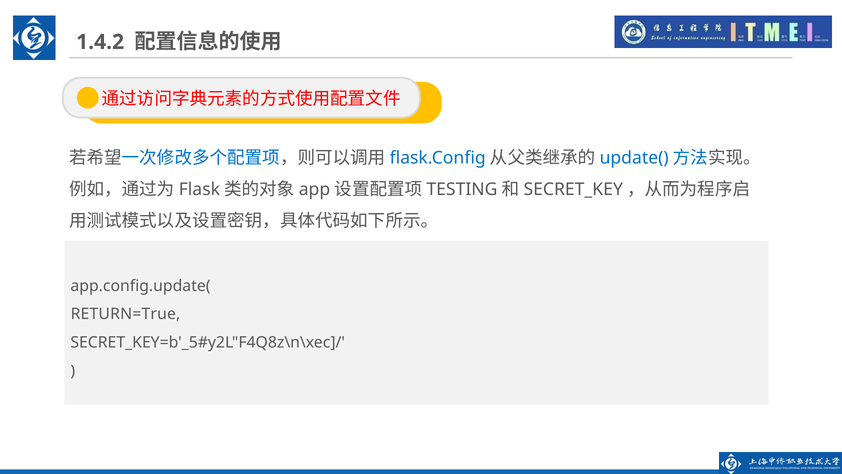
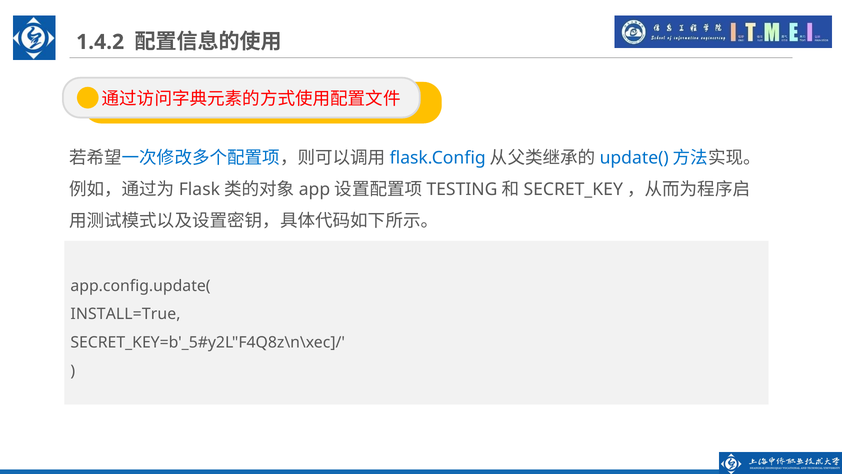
RETURN=True: RETURN=True -> INSTALL=True (126, 314)
